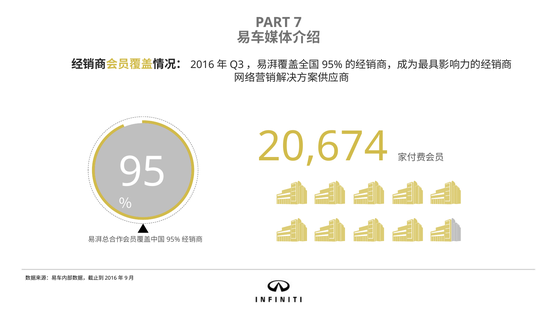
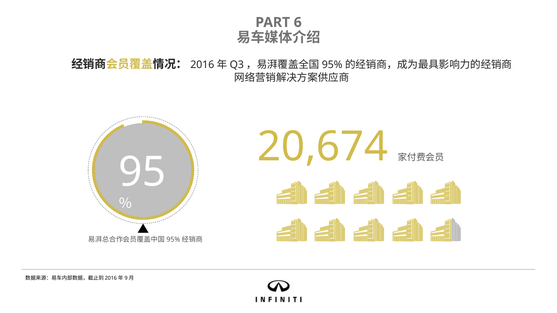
7: 7 -> 6 (298, 22)
